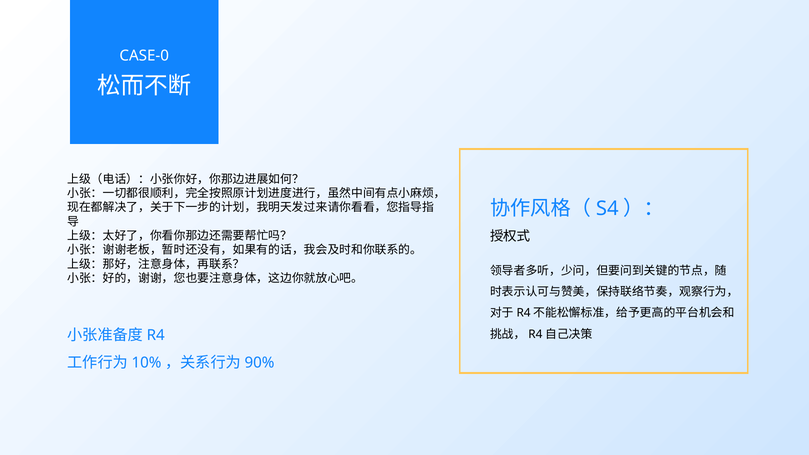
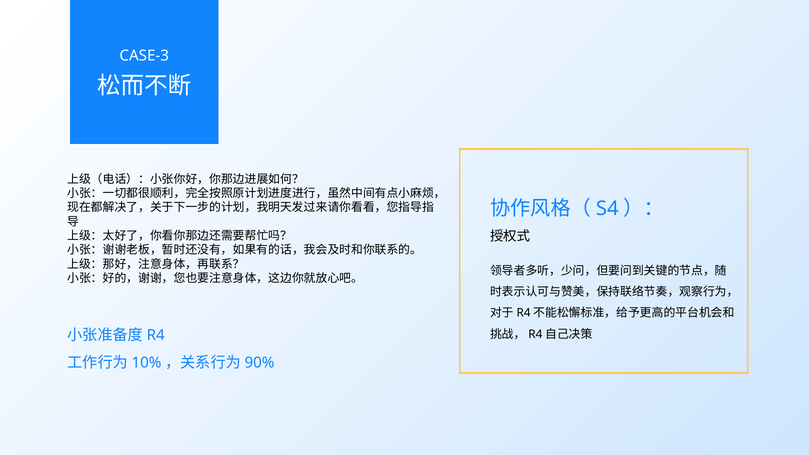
CASE-0: CASE-0 -> CASE-3 (144, 56)
